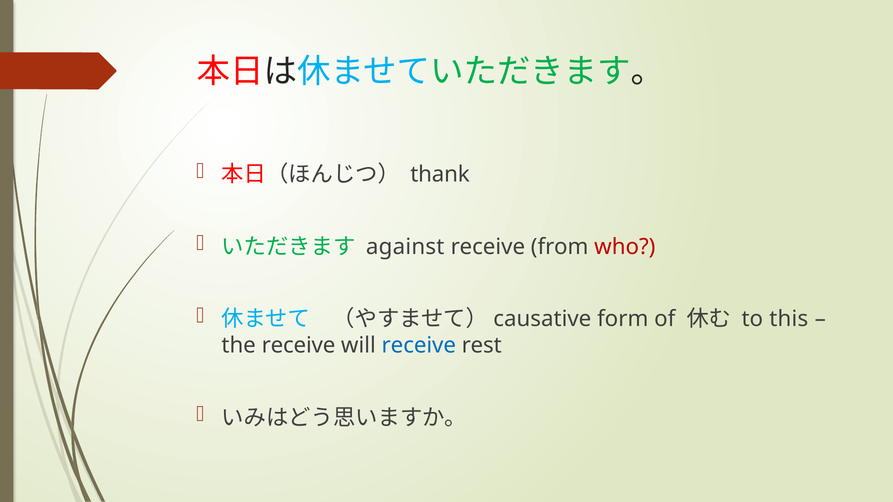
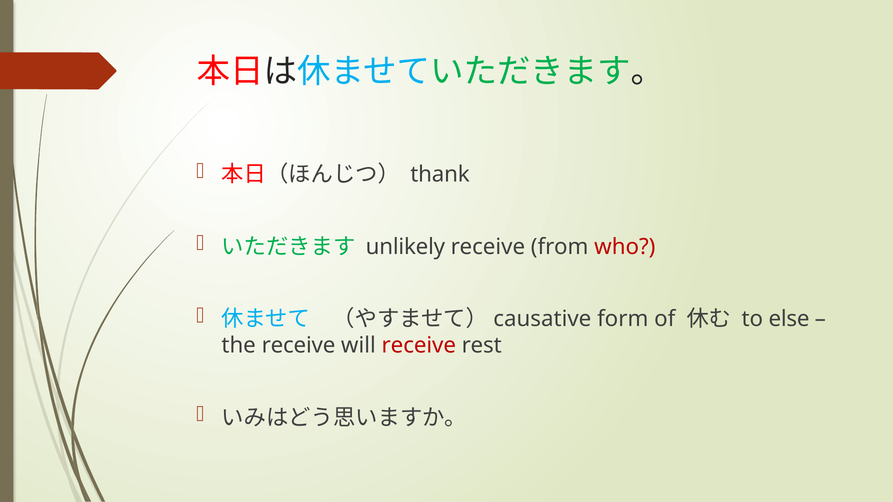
against: against -> unlikely (405, 247)
this: this -> else (789, 319)
receive colour: blue -> red (419, 346)
